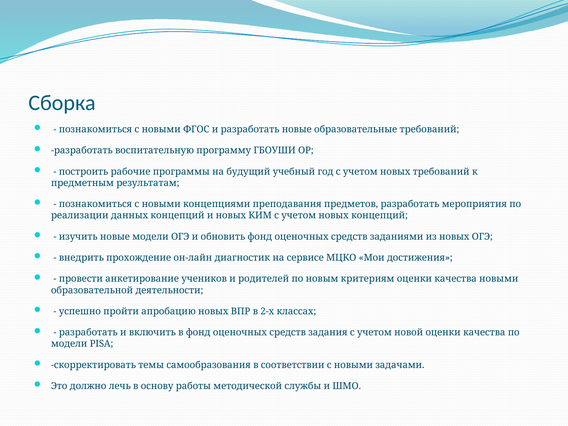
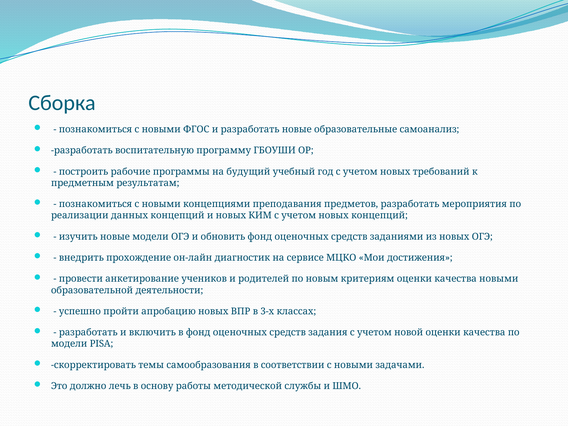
образовательные требований: требований -> самоанализ (429, 129)
2-х: 2-х -> 3-х (267, 311)
